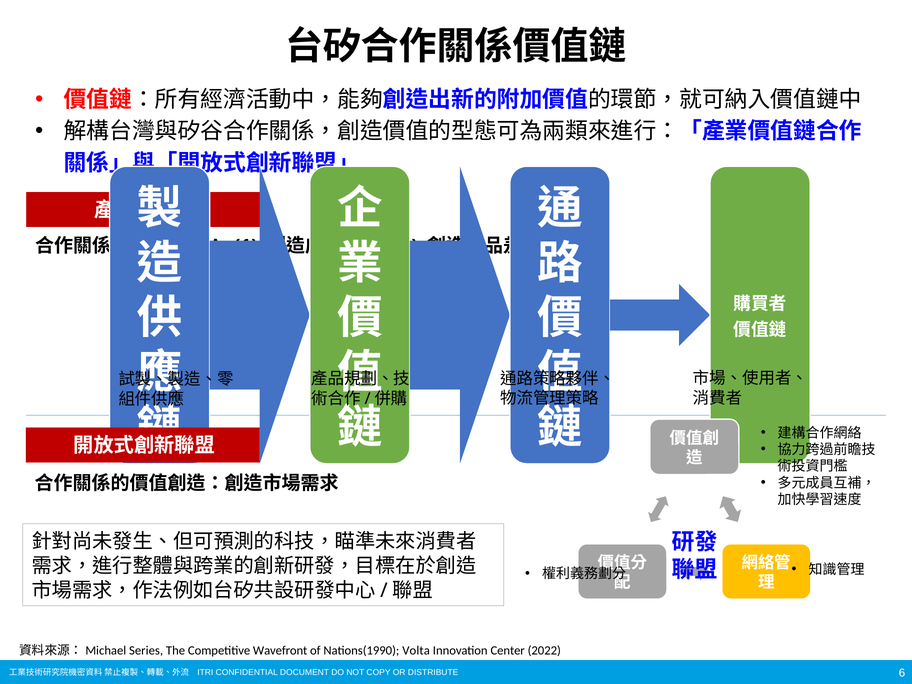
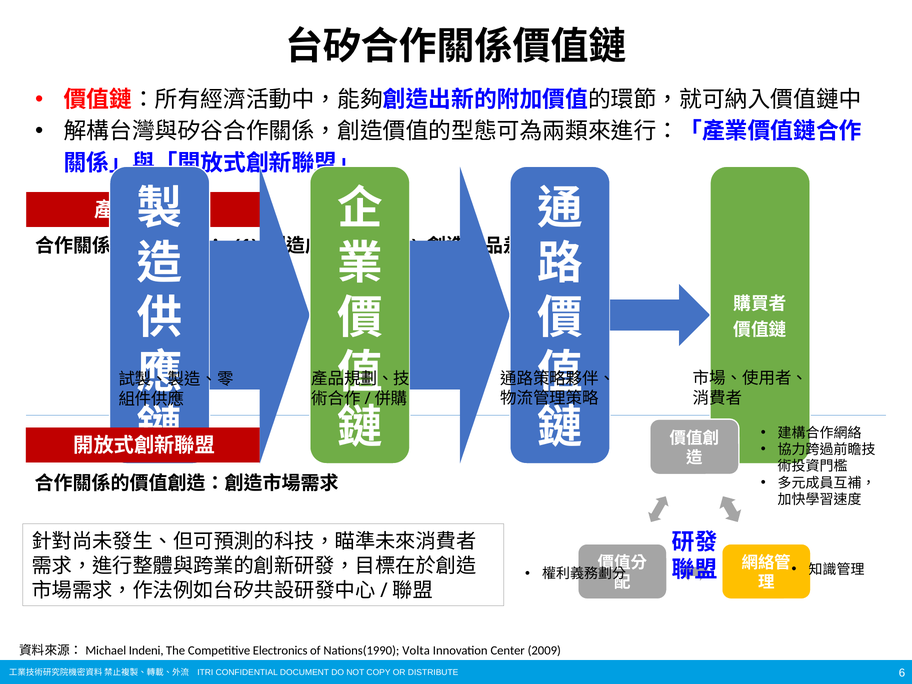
Series: Series -> Indeni (146, 651)
Wavefront: Wavefront -> Electronics (280, 651)
2022: 2022 -> 2009 (544, 651)
